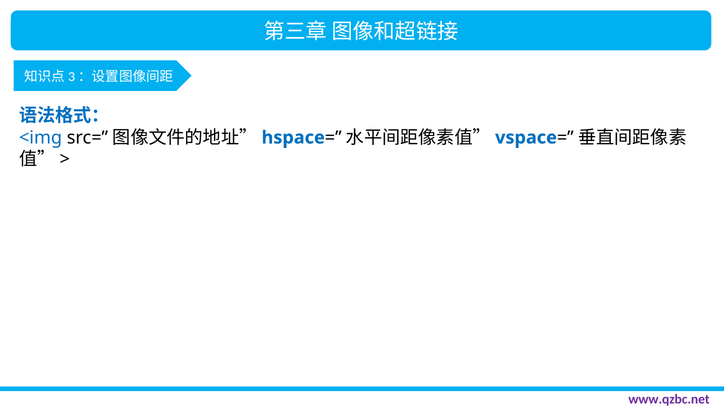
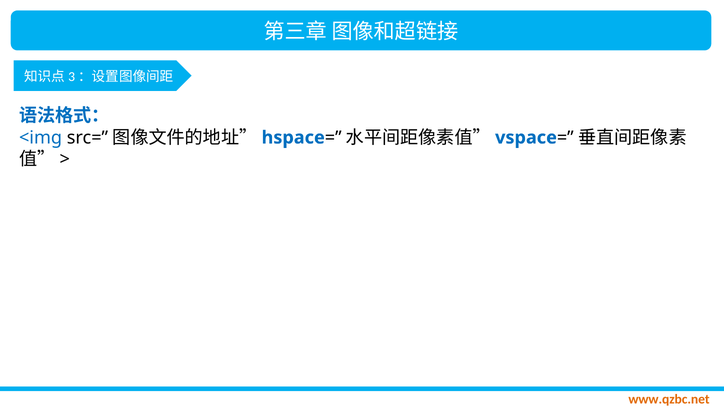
www.qzbc.net colour: purple -> orange (669, 399)
